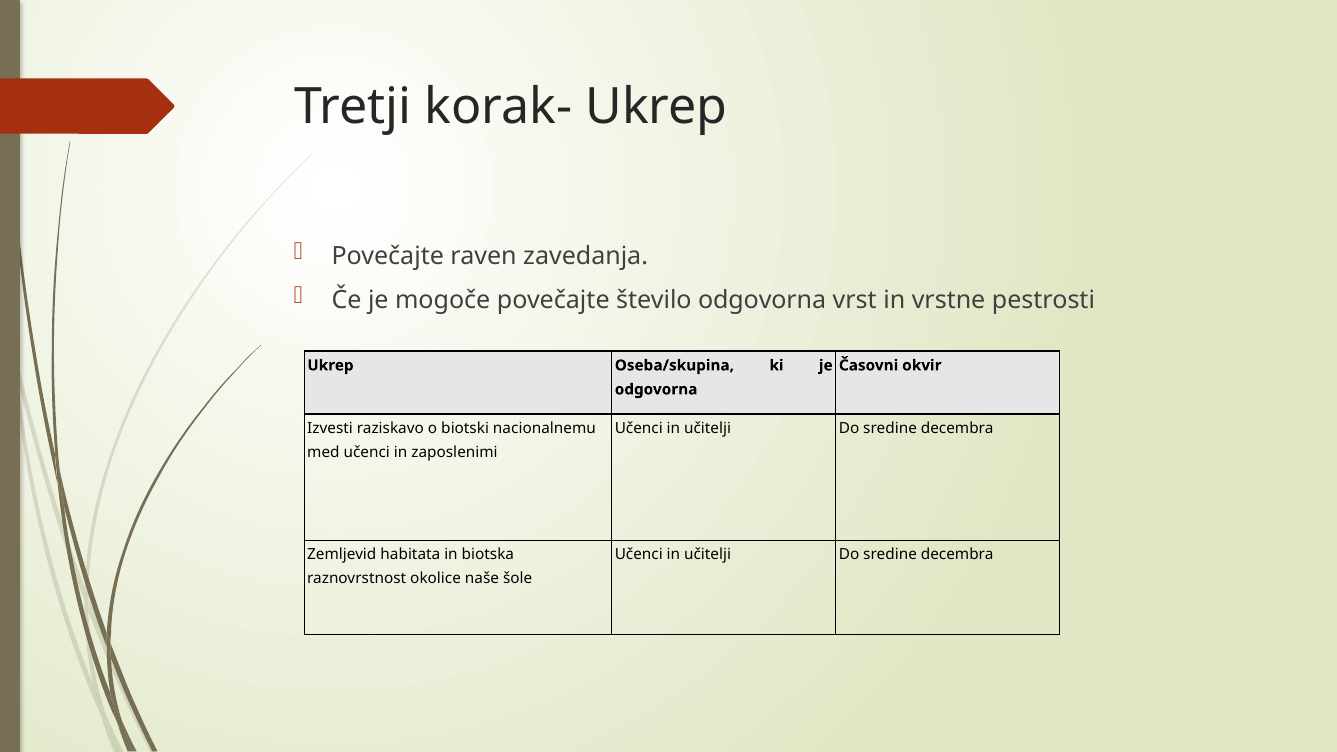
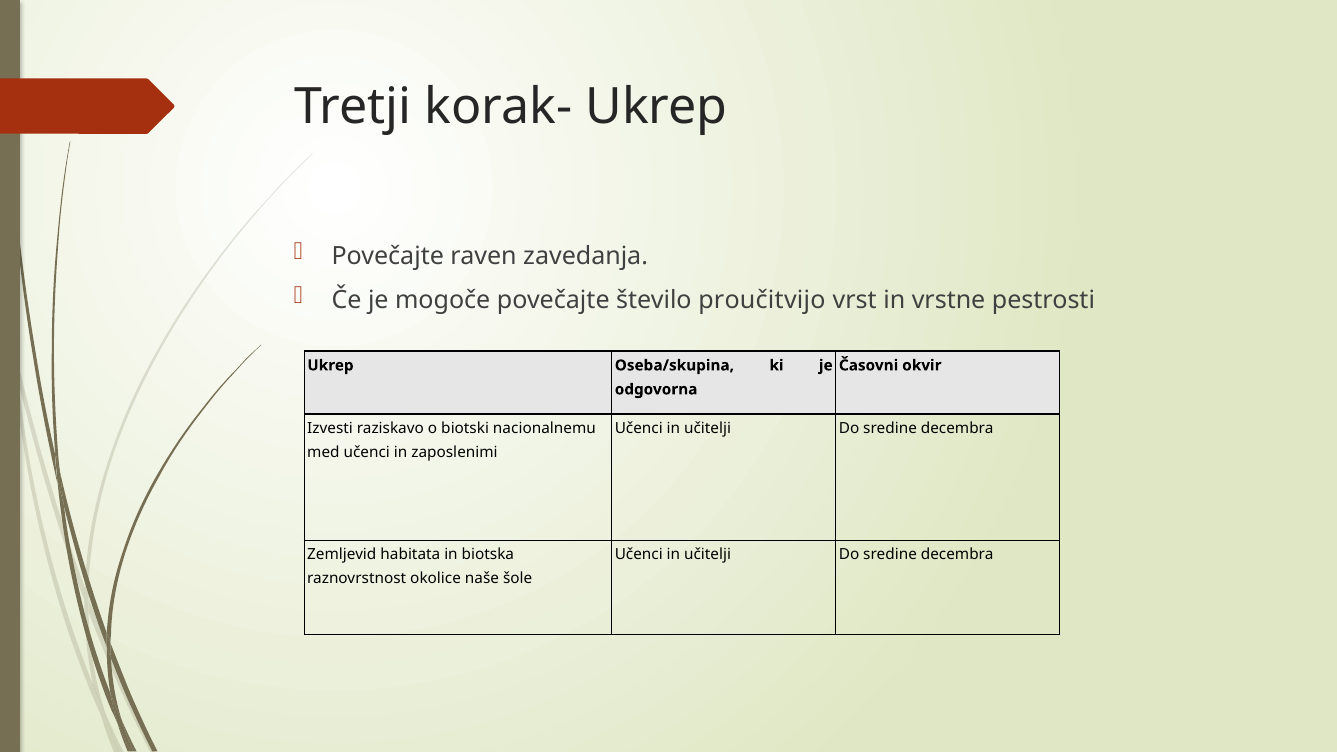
število odgovorna: odgovorna -> proučitvijo (762, 300)
